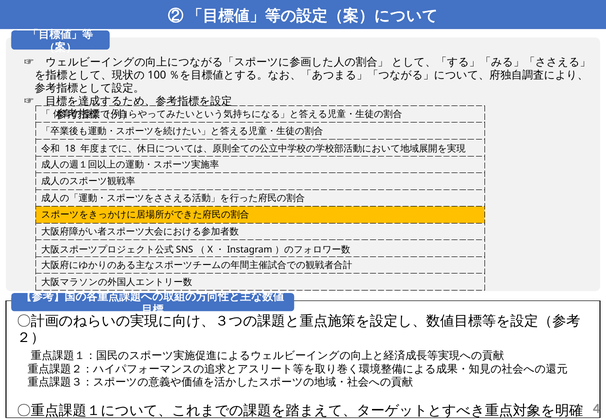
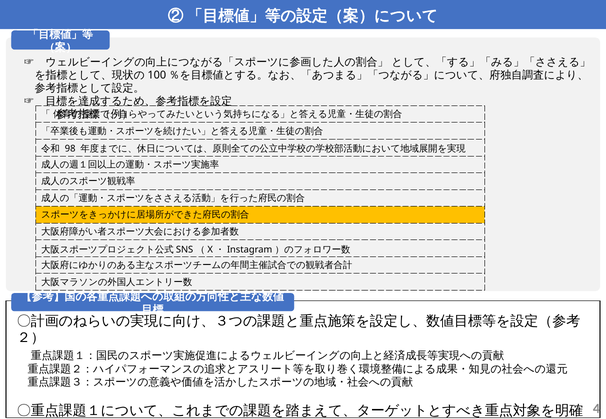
18: 18 -> 98 (70, 149)
